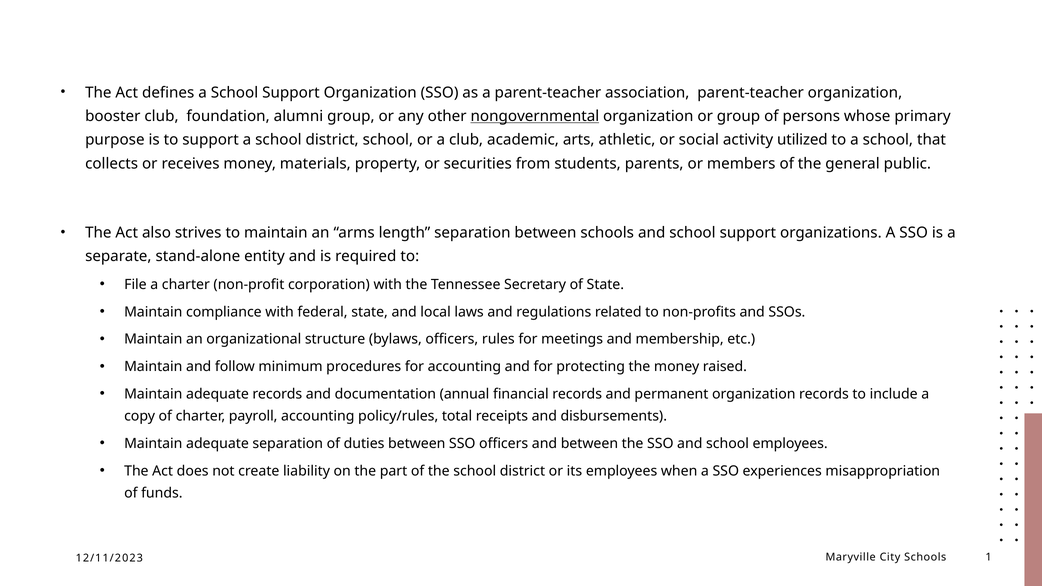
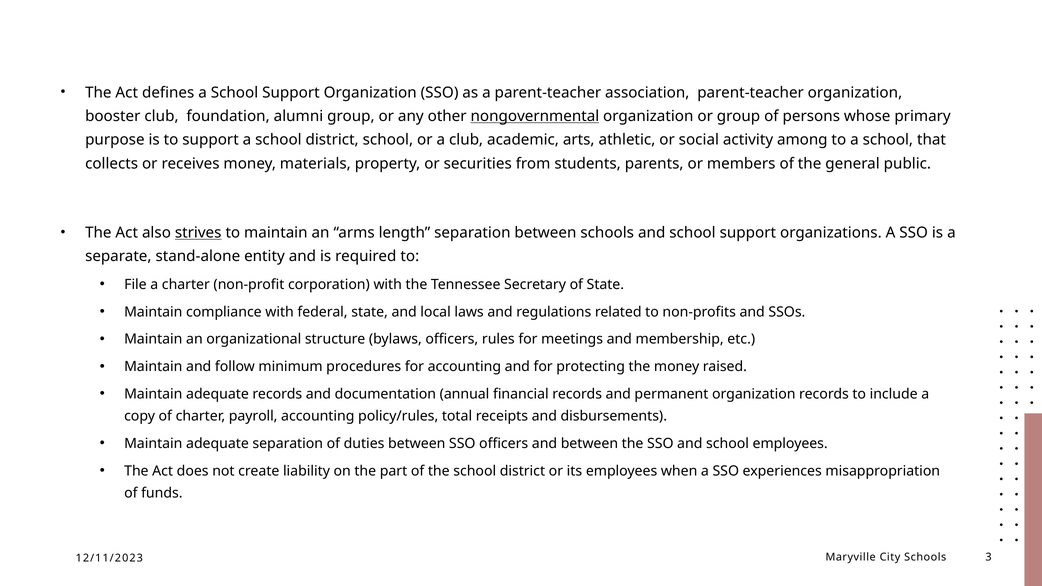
utilized: utilized -> among (802, 140)
strives underline: none -> present (198, 233)
1: 1 -> 3 (988, 558)
